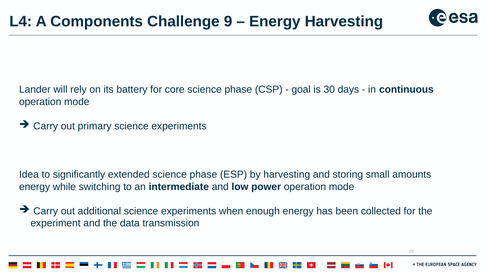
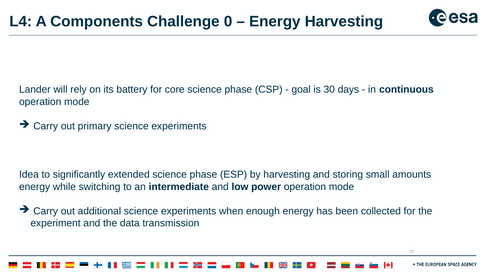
9: 9 -> 0 (228, 22)
